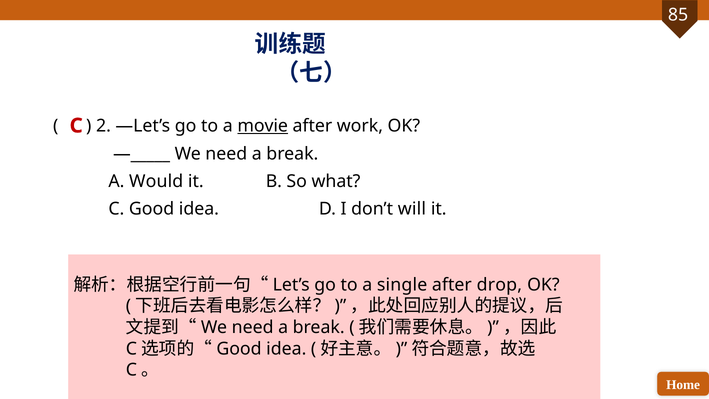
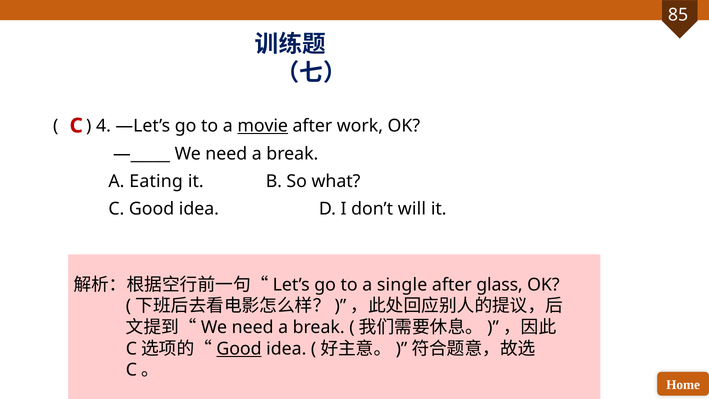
2: 2 -> 4 (103, 126)
Would: Would -> Eating (156, 181)
drop: drop -> glass (500, 285)
Good underline: none -> present (239, 349)
